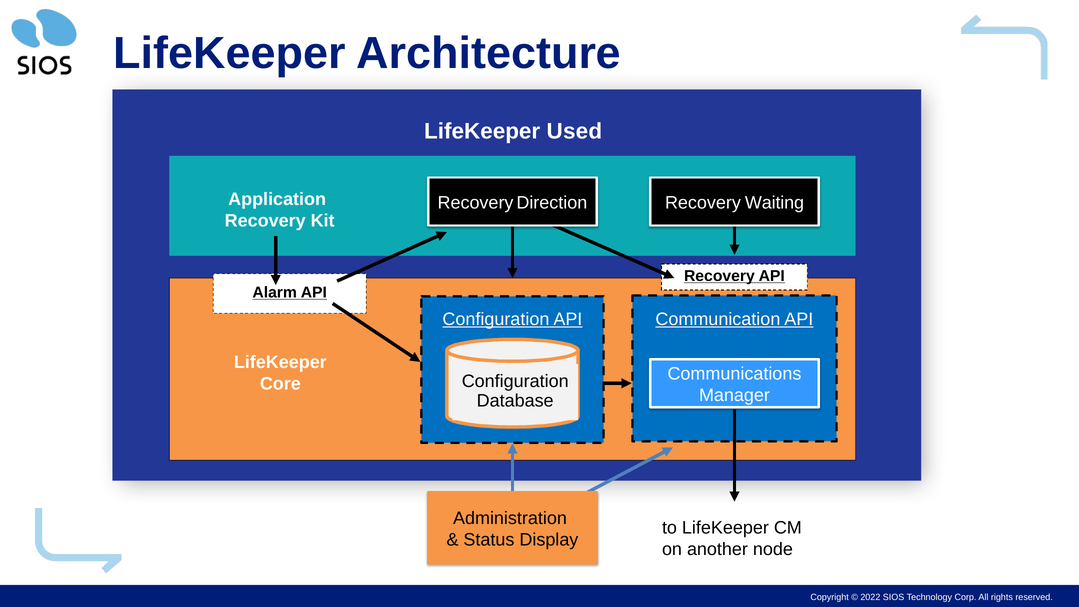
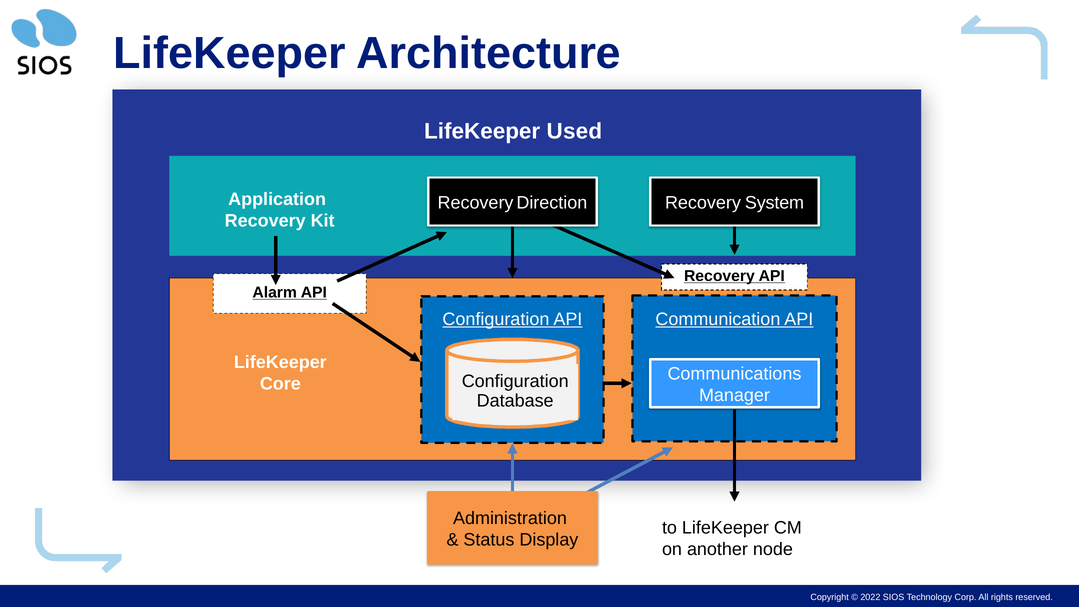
Waiting: Waiting -> System (775, 203)
